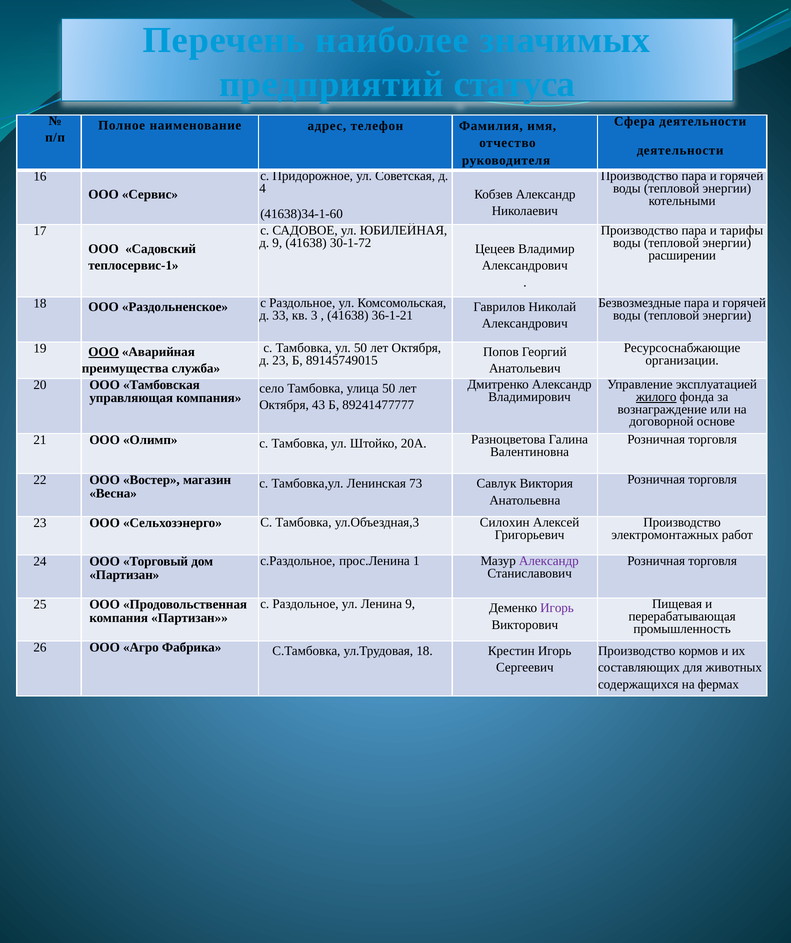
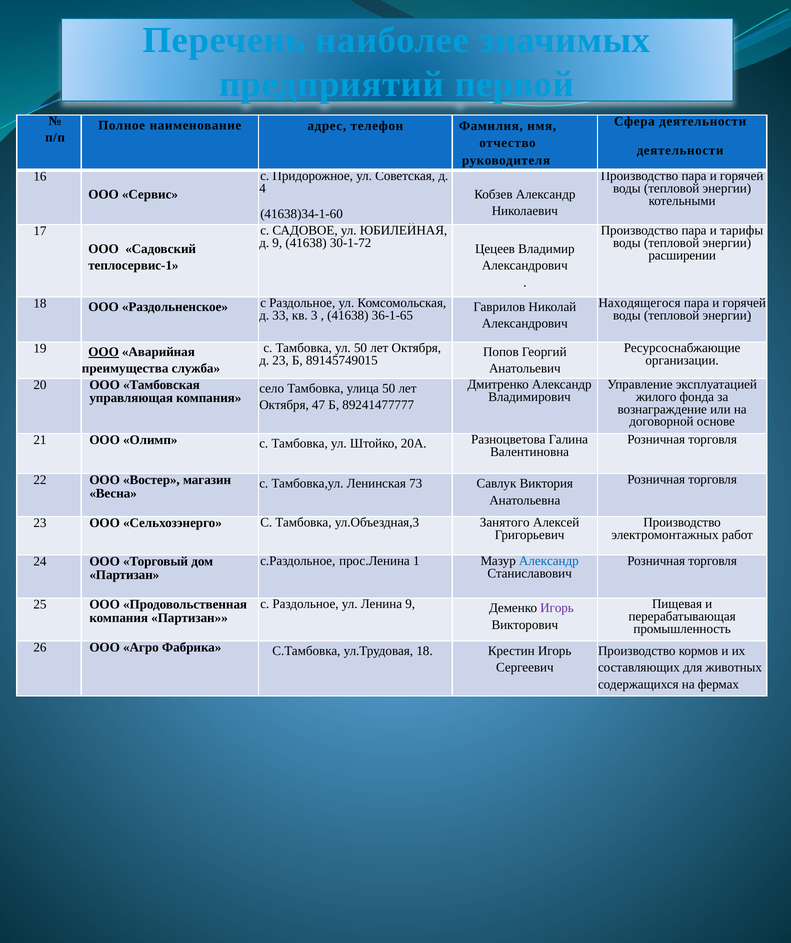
статуса: статуса -> первой (514, 84)
Безвозмездные: Безвозмездные -> Находящегося (639, 303)
36-1-21: 36-1-21 -> 36-1-65 (392, 315)
жилого underline: present -> none (656, 397)
43: 43 -> 47 (319, 405)
Силохин: Силохин -> Занятого (505, 522)
Александр colour: purple -> blue (549, 561)
